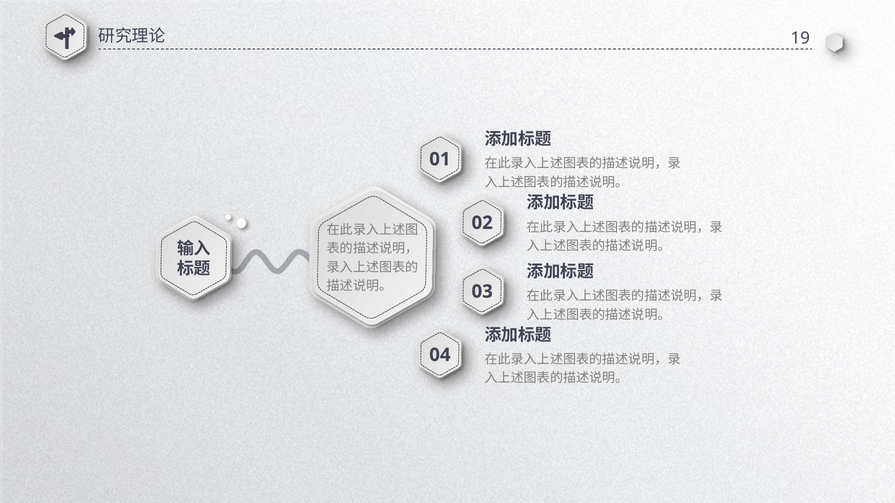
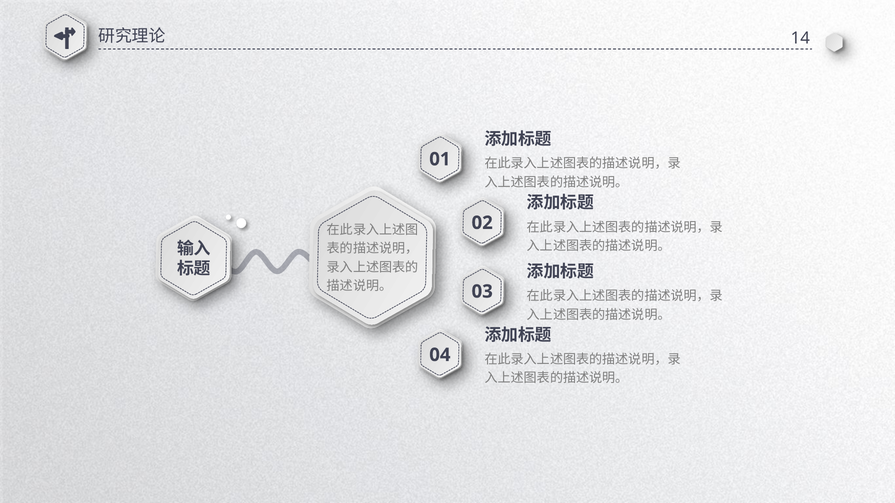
19: 19 -> 14 (800, 38)
